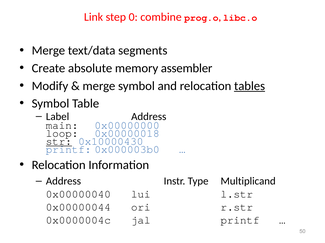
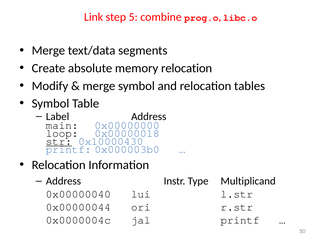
0: 0 -> 5 (133, 17)
memory assembler: assembler -> relocation (187, 68)
tables underline: present -> none (250, 86)
